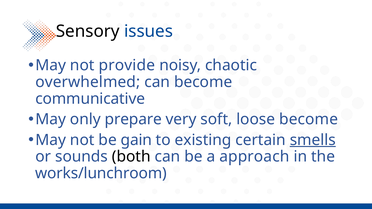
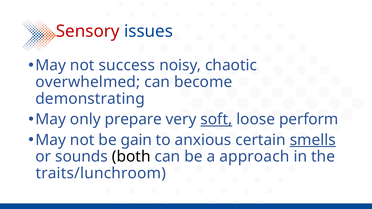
Sensory colour: black -> red (88, 31)
provide: provide -> success (127, 65)
communicative: communicative -> demonstrating (90, 99)
soft underline: none -> present (216, 119)
loose become: become -> perform (309, 119)
existing: existing -> anxious (203, 140)
works/lunchroom: works/lunchroom -> traits/lunchroom (101, 174)
